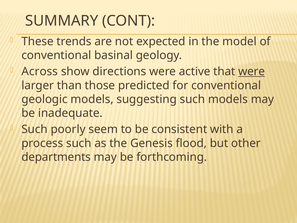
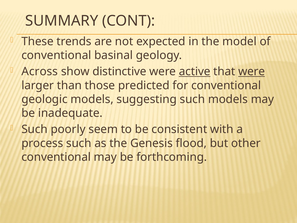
directions: directions -> distinctive (119, 71)
active underline: none -> present (195, 71)
departments: departments -> conventional (56, 157)
